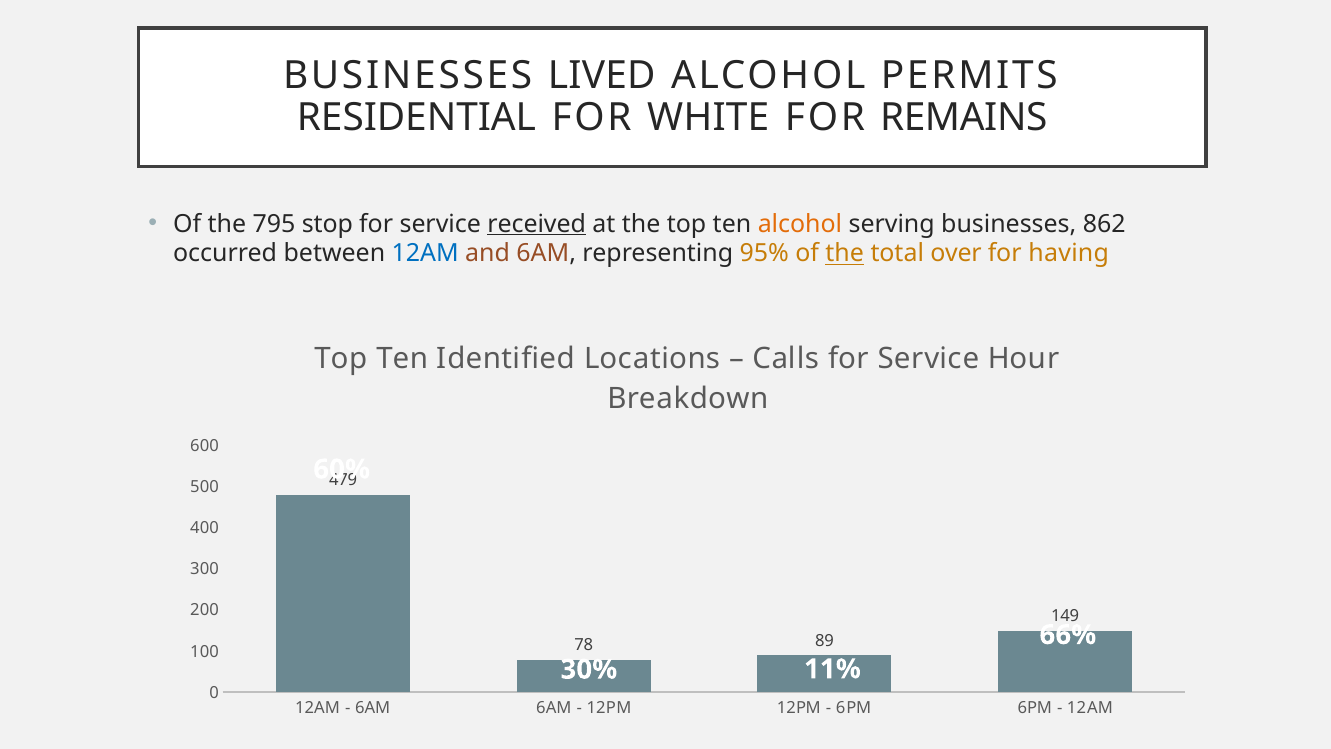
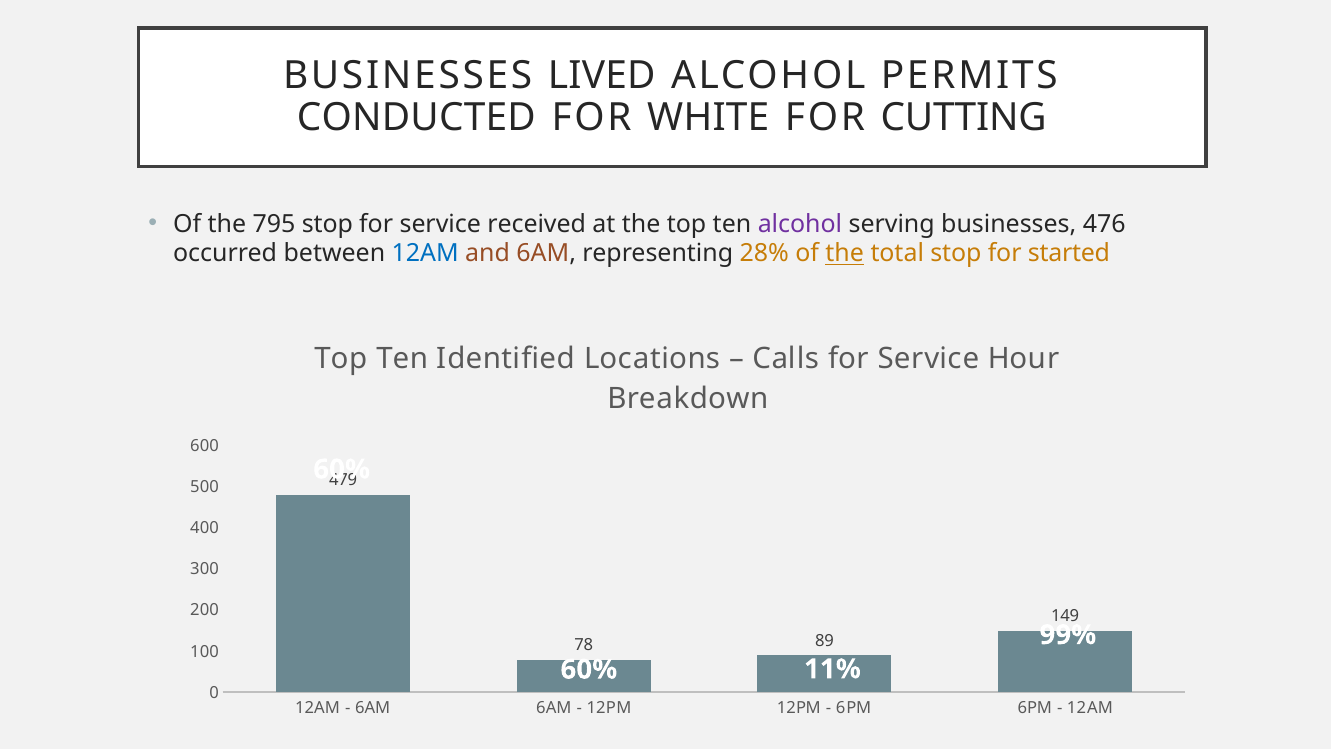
RESIDENTIAL: RESIDENTIAL -> CONDUCTED (416, 118)
REMAINS: REMAINS -> CUTTING (964, 118)
received underline: present -> none (537, 224)
alcohol colour: orange -> purple (800, 224)
862: 862 -> 476 (1104, 224)
95%: 95% -> 28% (764, 254)
total over: over -> stop (956, 254)
having: having -> started (1069, 254)
66%: 66% -> 99% (1068, 635)
30%: 30% -> 60% (589, 669)
